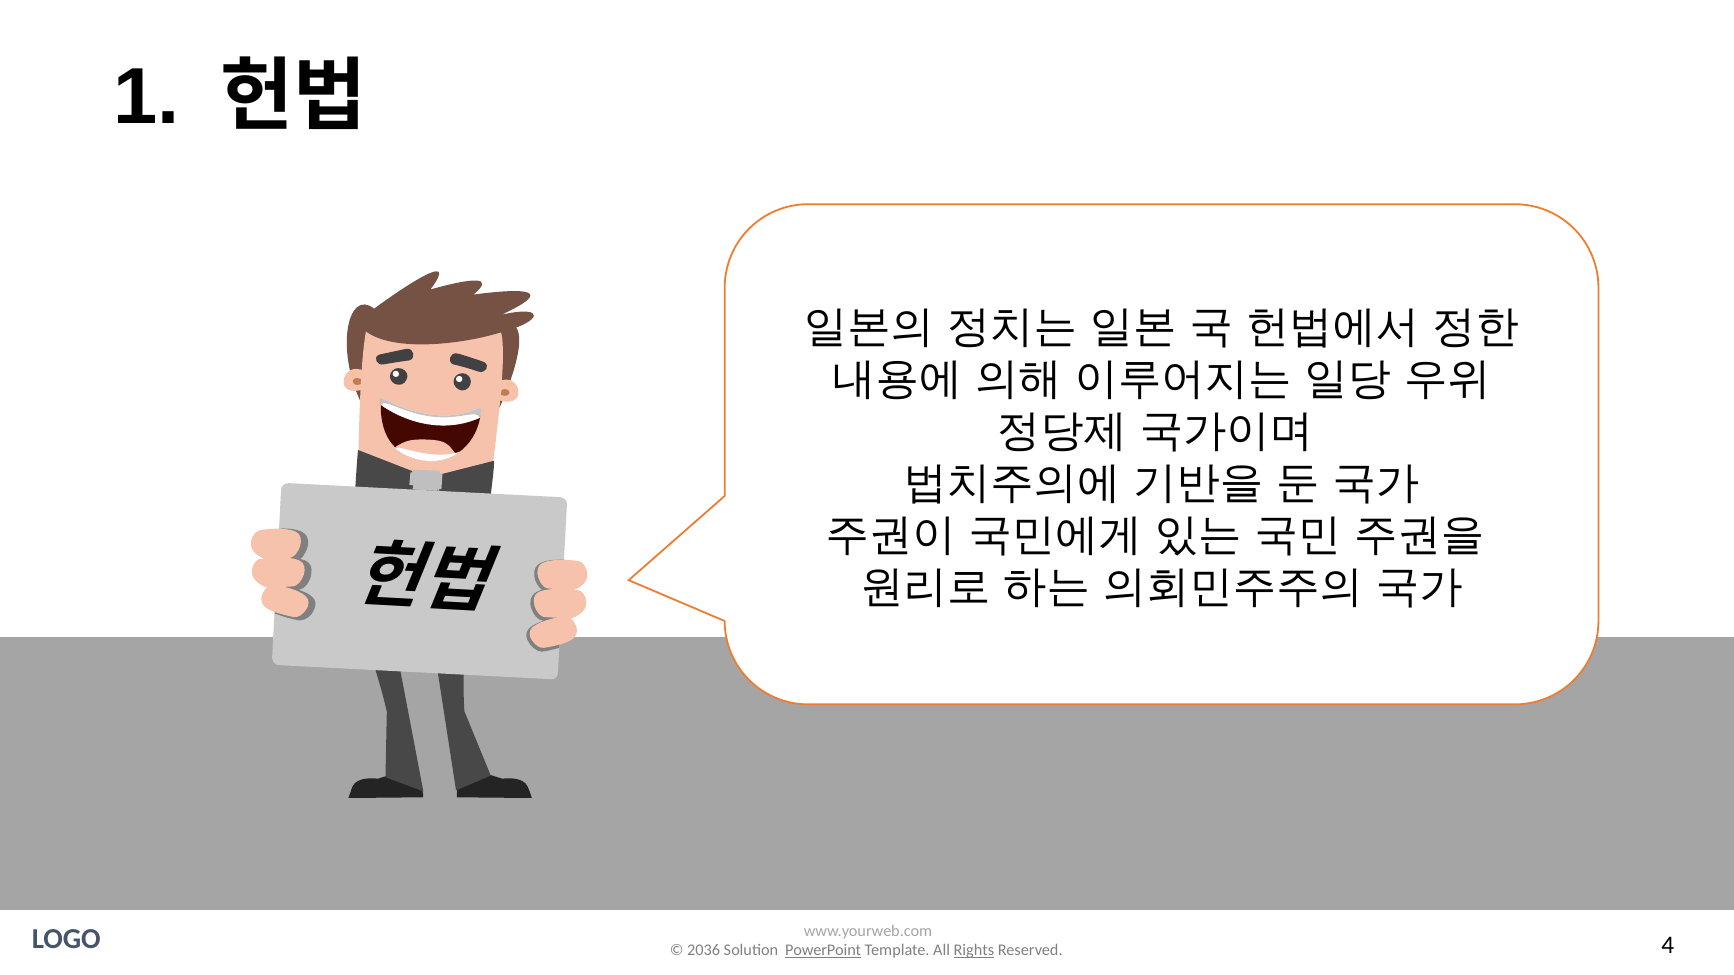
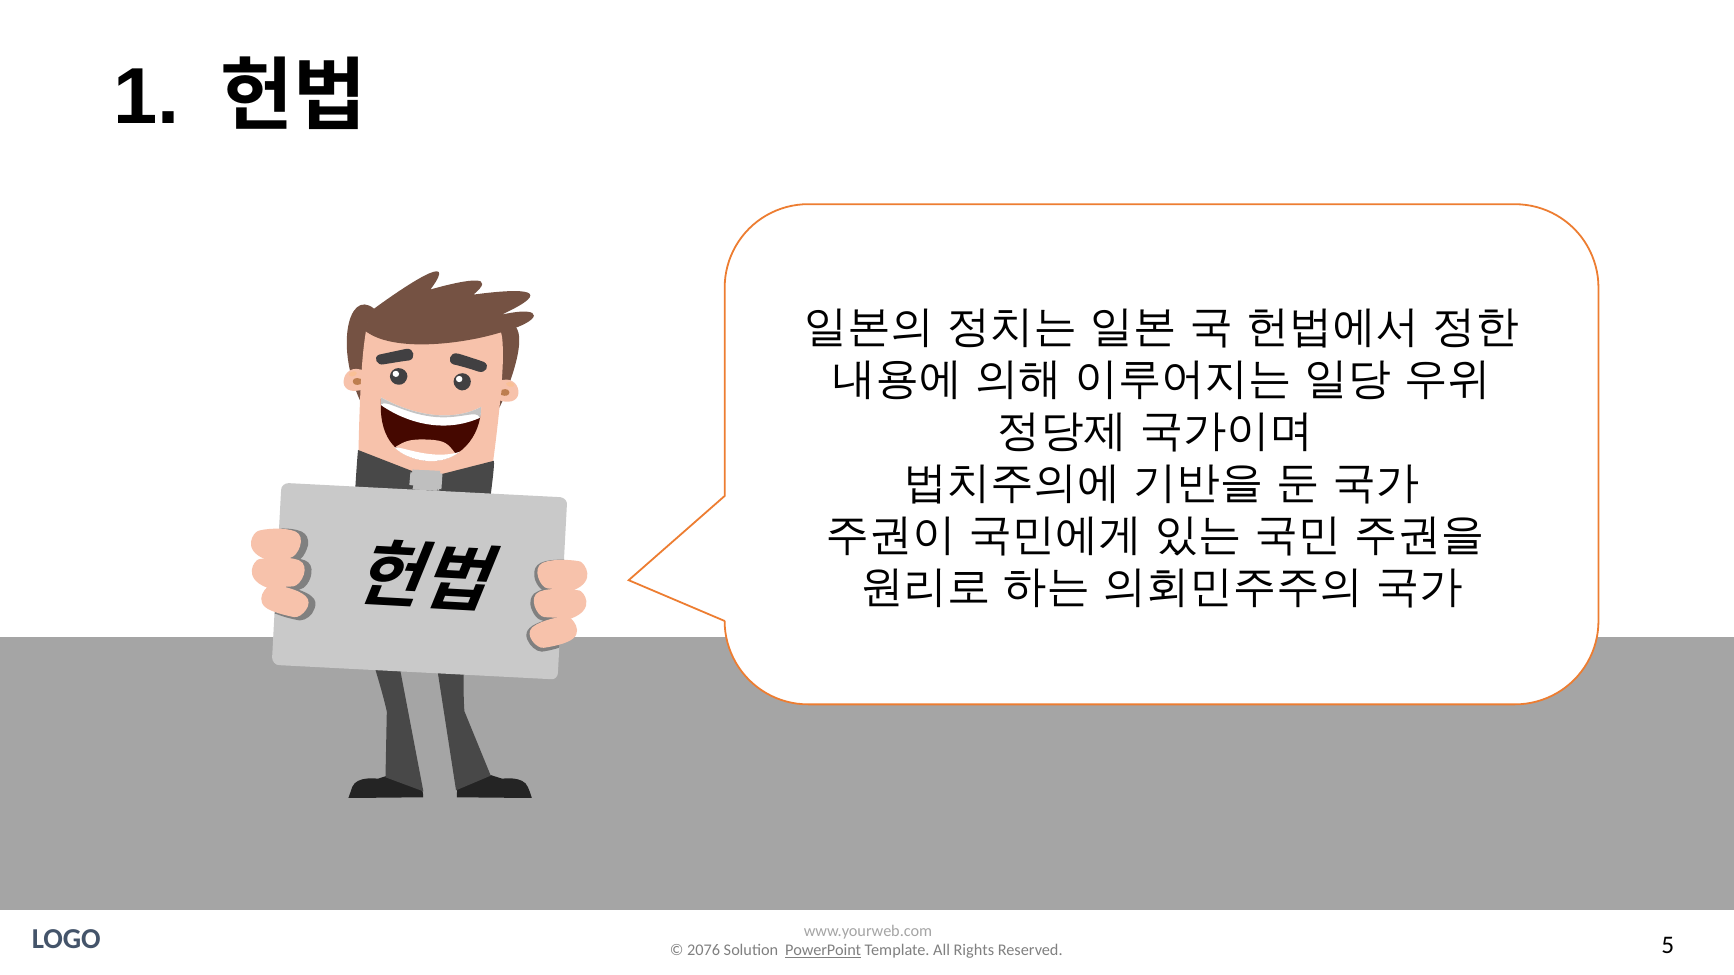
4: 4 -> 5 (1668, 945)
2036: 2036 -> 2076 (704, 951)
Rights underline: present -> none (974, 951)
